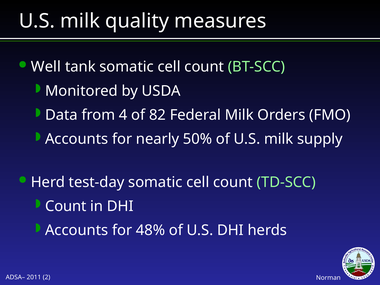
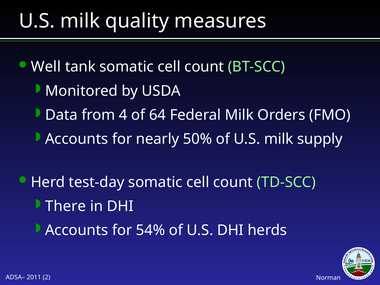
82: 82 -> 64 (157, 115)
Count: Count -> There (66, 206)
48%: 48% -> 54% (151, 230)
